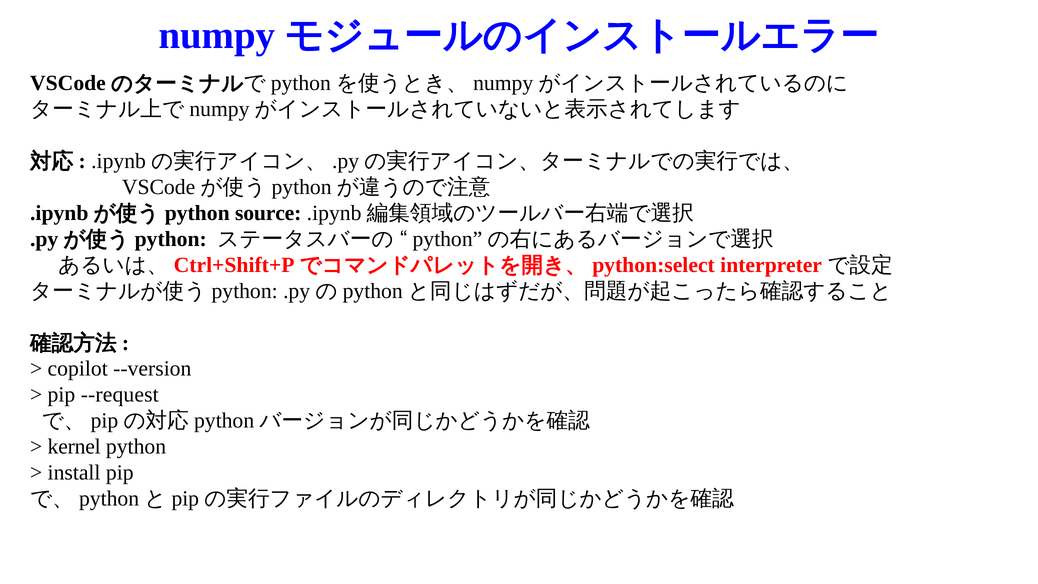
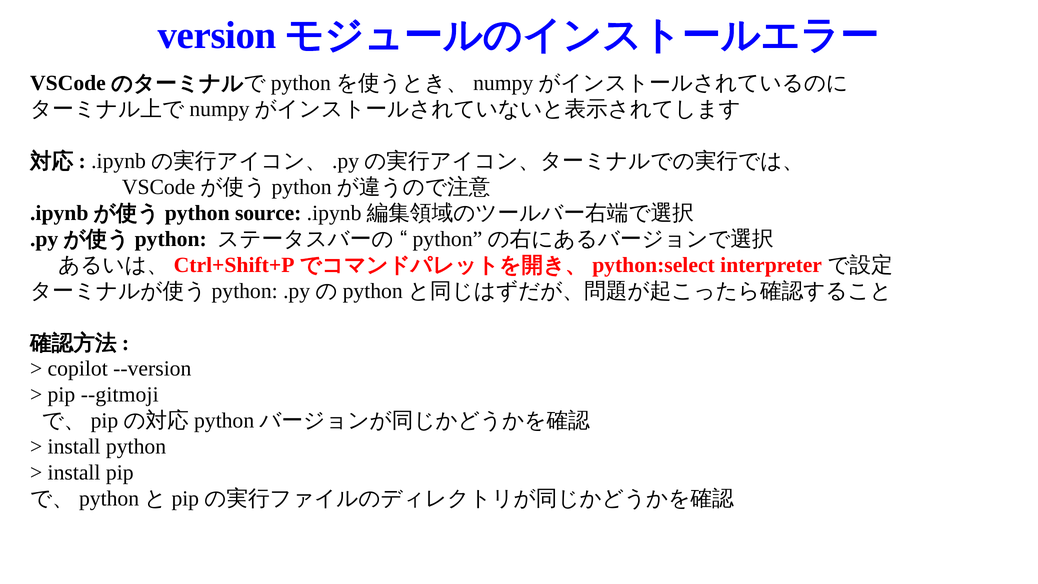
numpy: numpy -> version (217, 35)
--request: --request -> --gitmoji (120, 395)
kernel: kernel -> install (74, 447)
